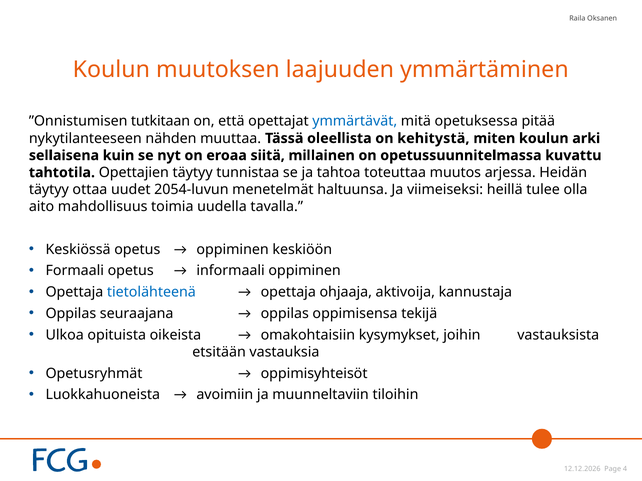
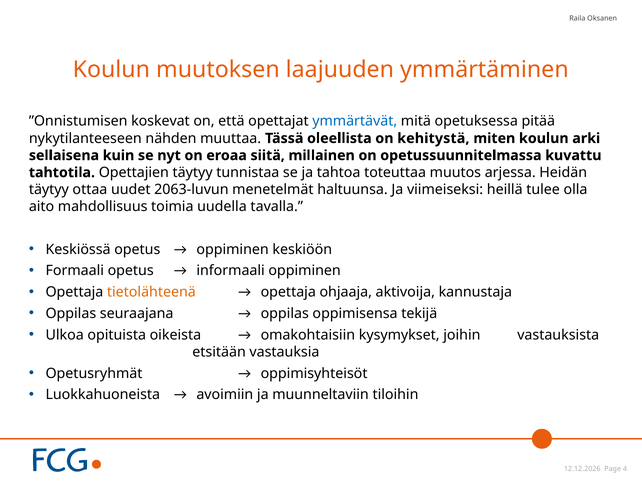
tutkitaan: tutkitaan -> koskevat (160, 121)
2054-luvun: 2054-luvun -> 2063-luvun (191, 190)
tietolähteenä colour: blue -> orange (151, 292)
